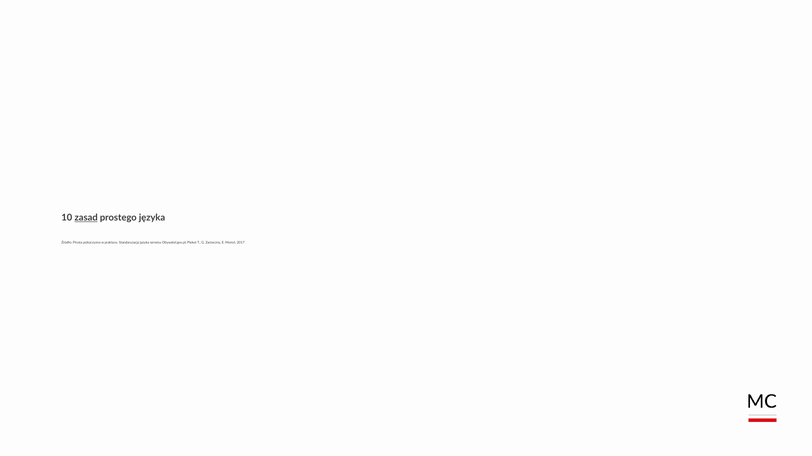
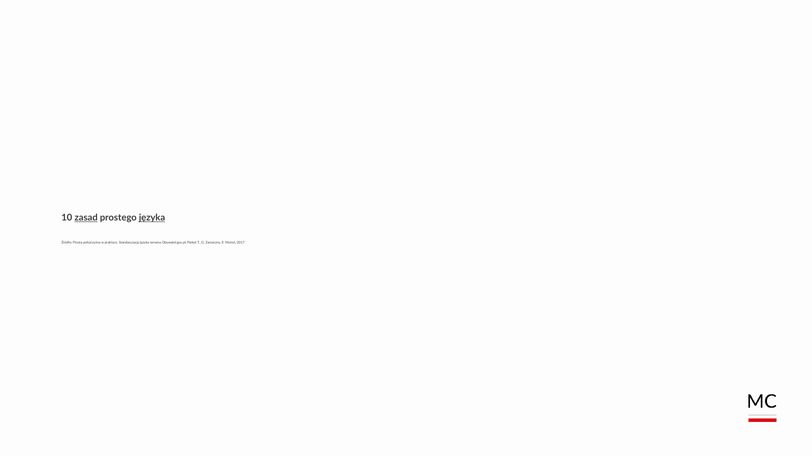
języka underline: none -> present (152, 218)
